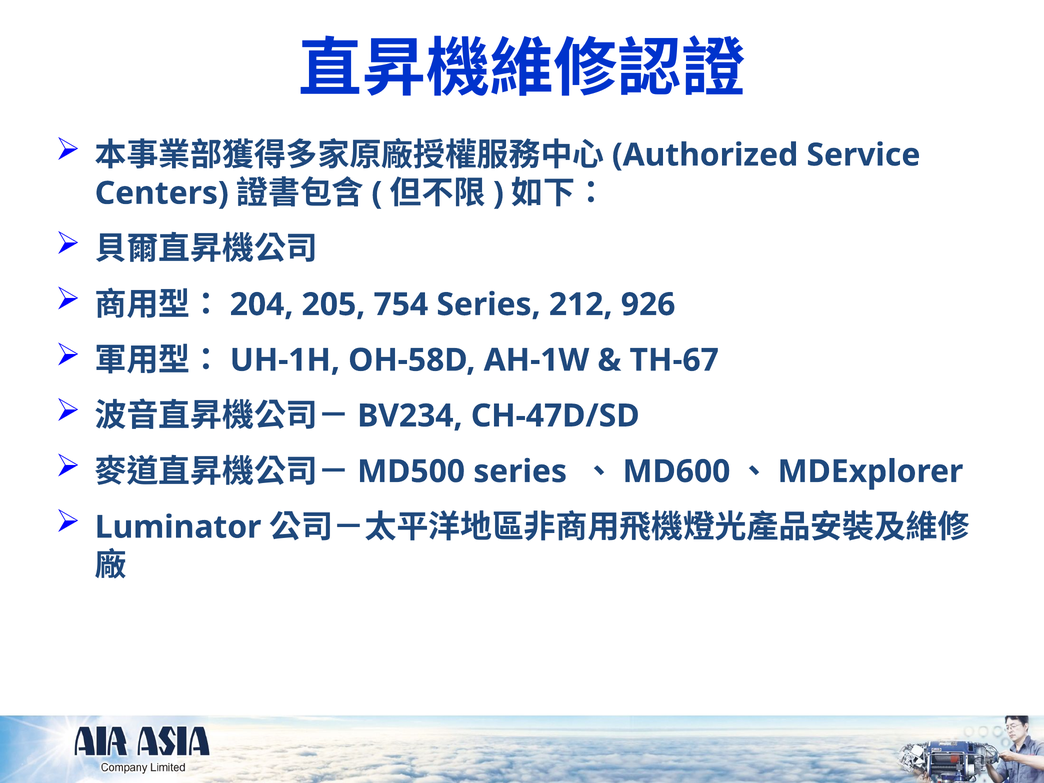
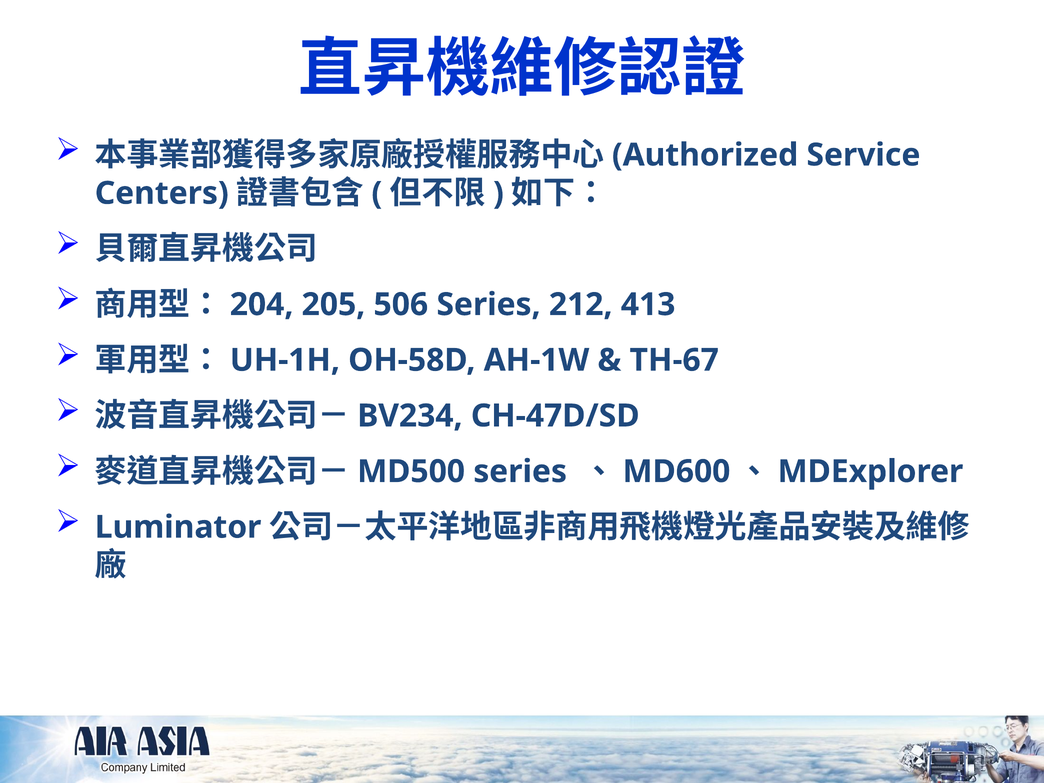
754: 754 -> 506 (401, 305)
926: 926 -> 413 (648, 305)
